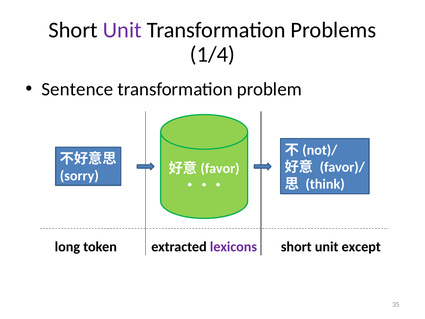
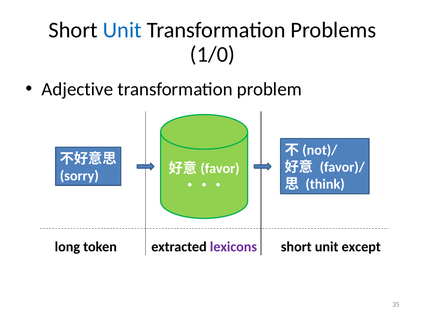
Unit colour: purple -> blue (122, 30)
1/4: 1/4 -> 1/0 (212, 54)
Sentence: Sentence -> Adjective (77, 89)
